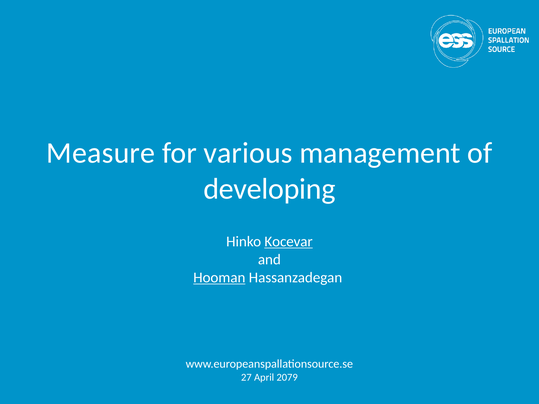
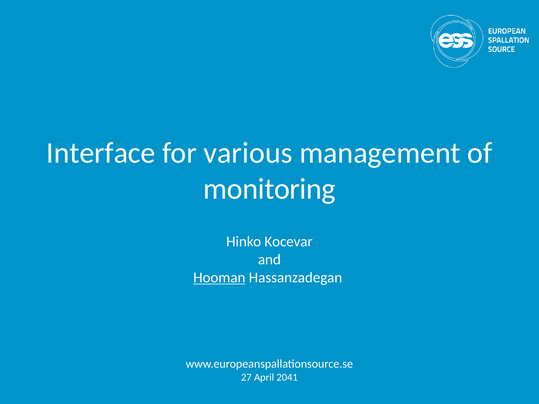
Measure: Measure -> Interface (101, 153)
developing: developing -> monitoring (269, 189)
Kocevar underline: present -> none (289, 242)
2079: 2079 -> 2041 (287, 378)
